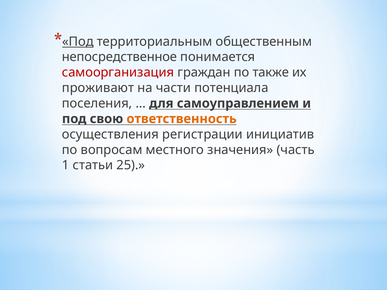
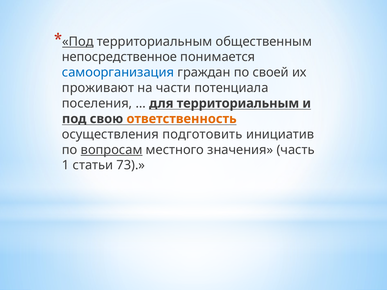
самоорганизация colour: red -> blue (118, 73)
также: также -> своей (271, 73)
для самоуправлением: самоуправлением -> территориальным (238, 103)
регистрации: регистрации -> подготовить (202, 134)
вопросам underline: none -> present (112, 150)
25: 25 -> 73 (131, 165)
